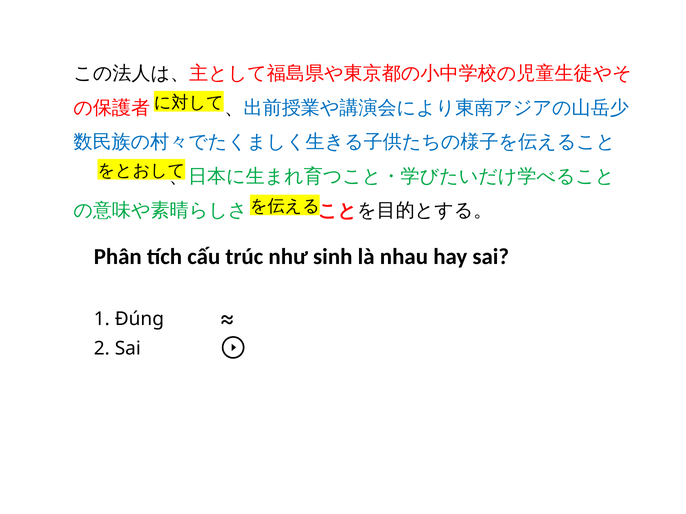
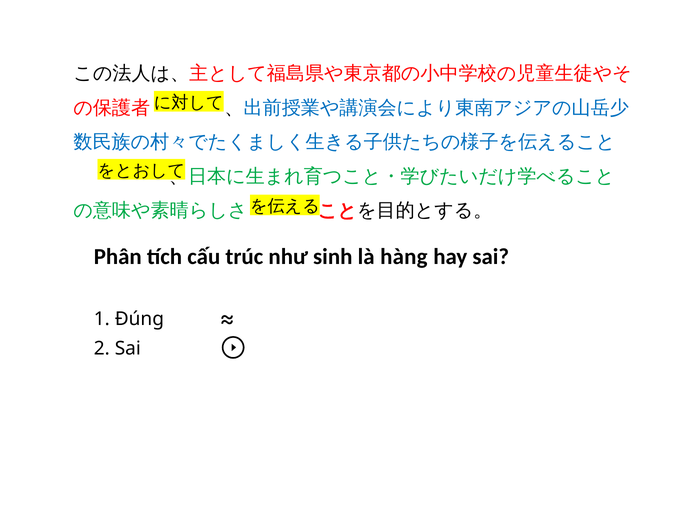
nhau: nhau -> hàng (404, 257)
